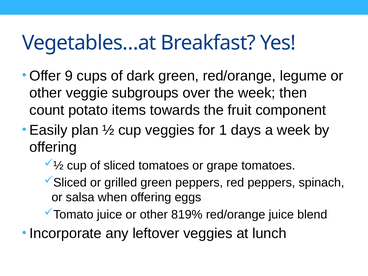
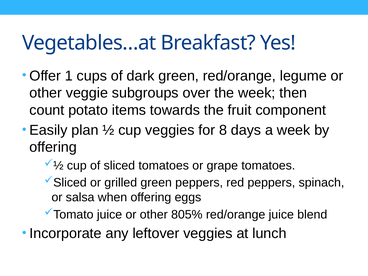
9: 9 -> 1 (69, 76)
1: 1 -> 8 (223, 130)
819%: 819% -> 805% (187, 215)
